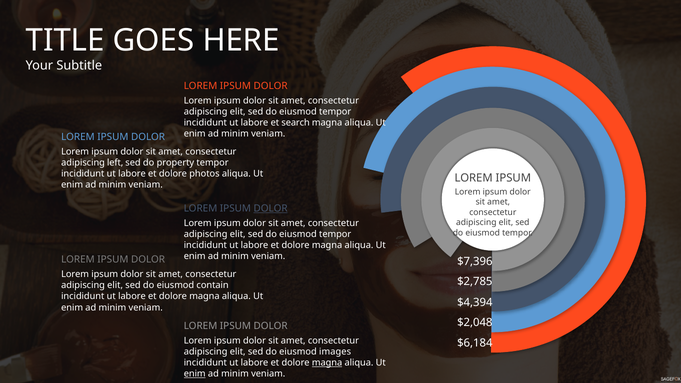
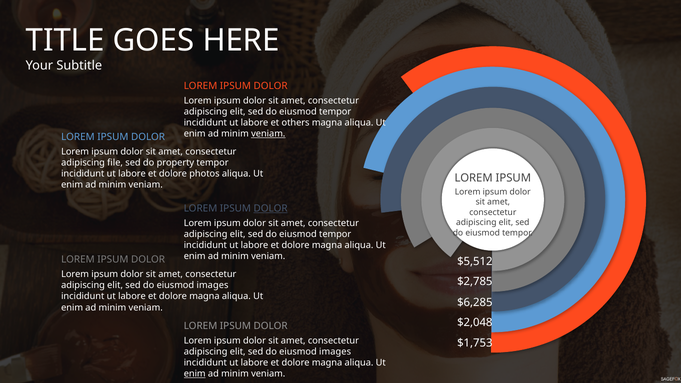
search: search -> others (296, 123)
veniam underline: none -> present (268, 134)
left: left -> file (115, 163)
$7,396: $7,396 -> $5,512 (475, 262)
contain: contain -> images (213, 285)
$4,394: $4,394 -> $6,285 (475, 302)
$6,184: $6,184 -> $1,753 (475, 343)
magna underline: present -> none (327, 363)
